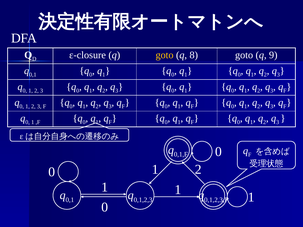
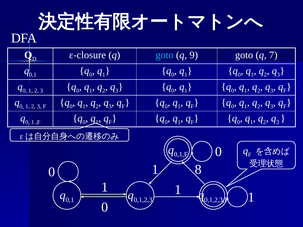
goto colour: yellow -> light blue (165, 55)
8: 8 -> 9 (194, 55)
9: 9 -> 7 (273, 55)
2: 2 -> 8 (198, 170)
